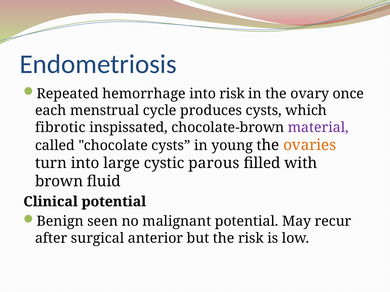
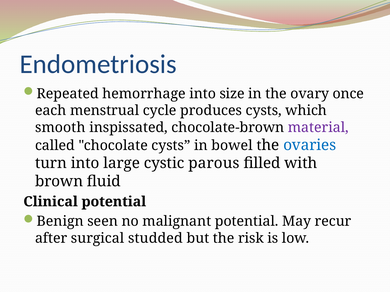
into risk: risk -> size (232, 94)
fibrotic: fibrotic -> smooth (60, 128)
young: young -> bowel (232, 146)
ovaries colour: orange -> blue (310, 145)
anterior: anterior -> studded (155, 239)
